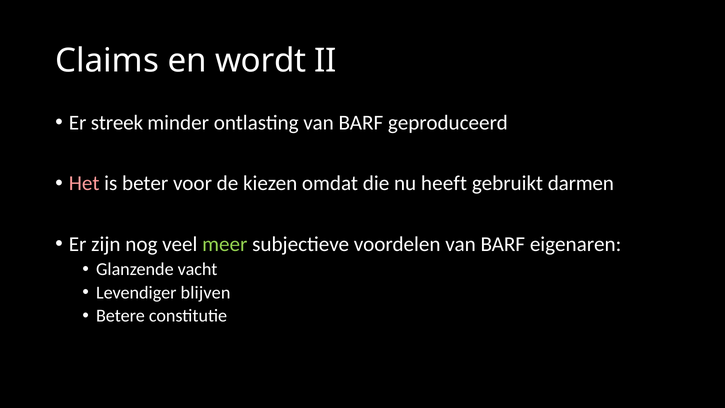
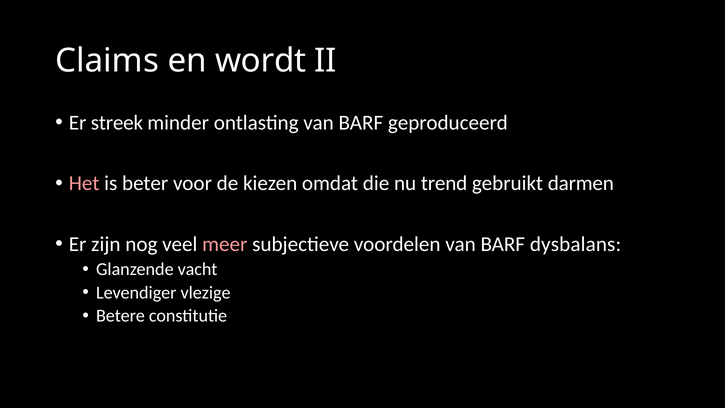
heeft: heeft -> trend (444, 183)
meer colour: light green -> pink (225, 244)
eigenaren: eigenaren -> dysbalans (576, 244)
blijven: blijven -> vlezige (206, 292)
